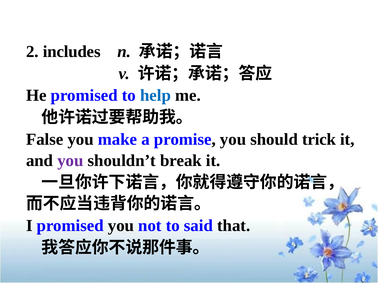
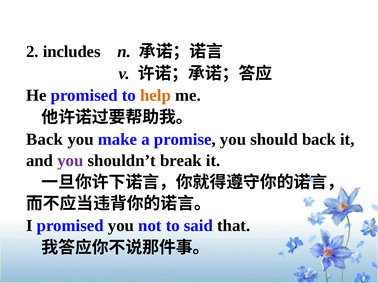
help colour: blue -> orange (156, 96)
False: False -> Back (45, 140)
should trick: trick -> back (319, 140)
